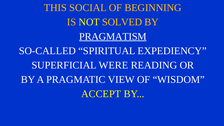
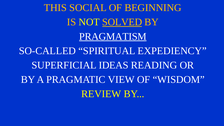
SOLVED underline: none -> present (122, 22)
WERE: WERE -> IDEAS (114, 65)
ACCEPT: ACCEPT -> REVIEW (101, 94)
